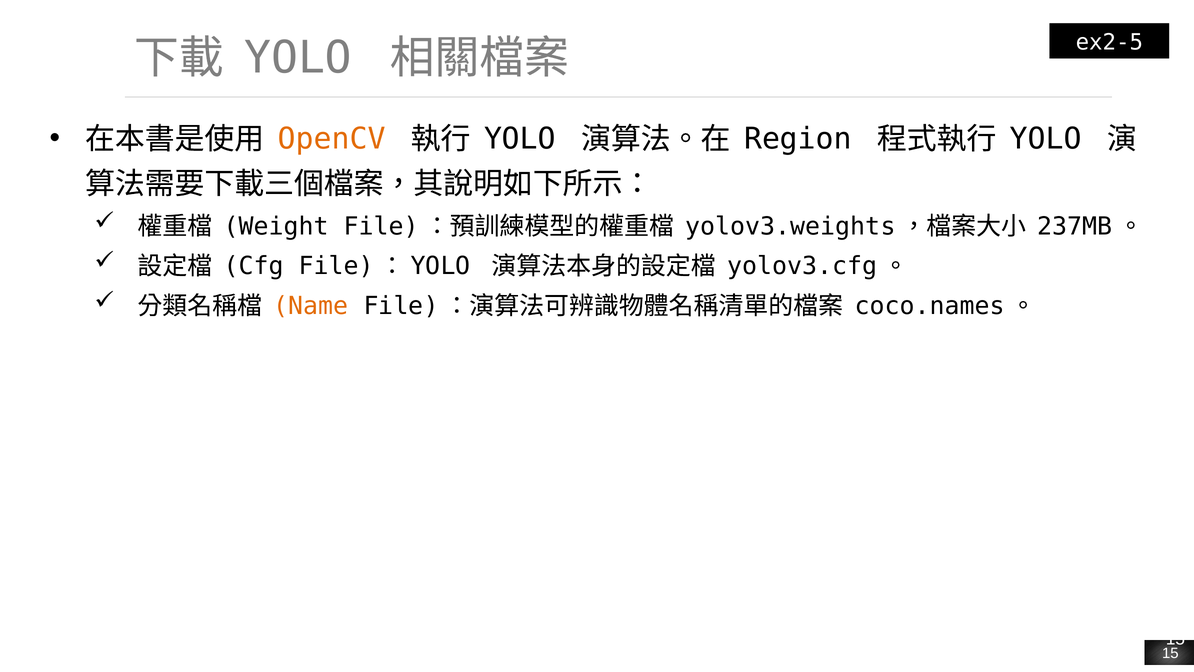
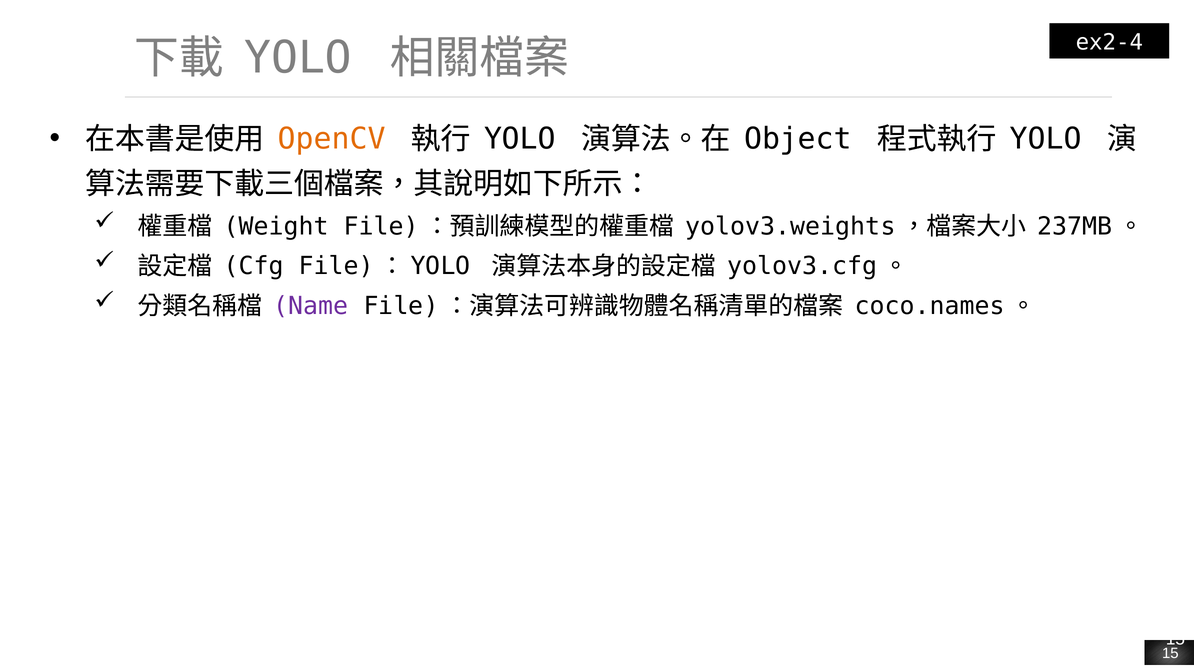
ex2-5: ex2-5 -> ex2-4 (1109, 42)
Region: Region -> Object (798, 139)
Name colour: orange -> purple (311, 306)
